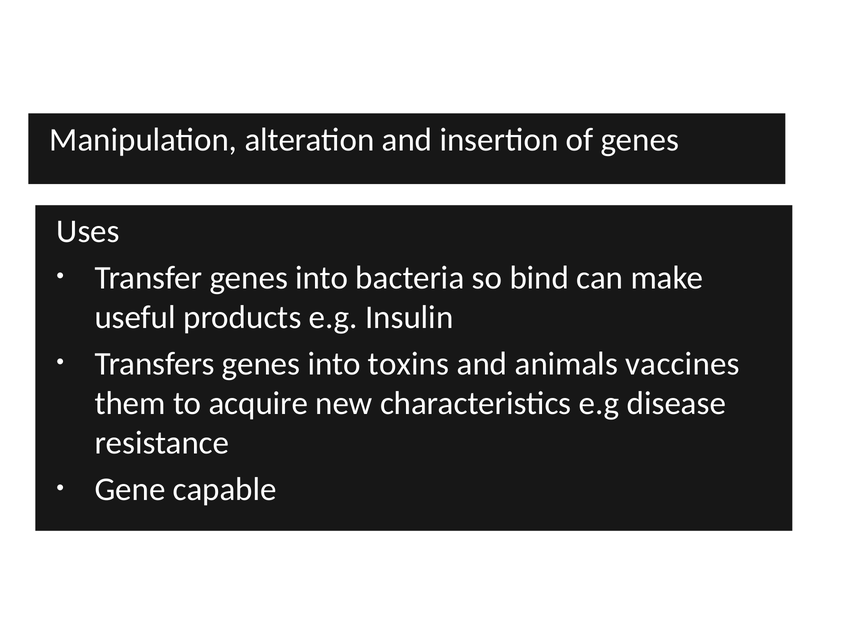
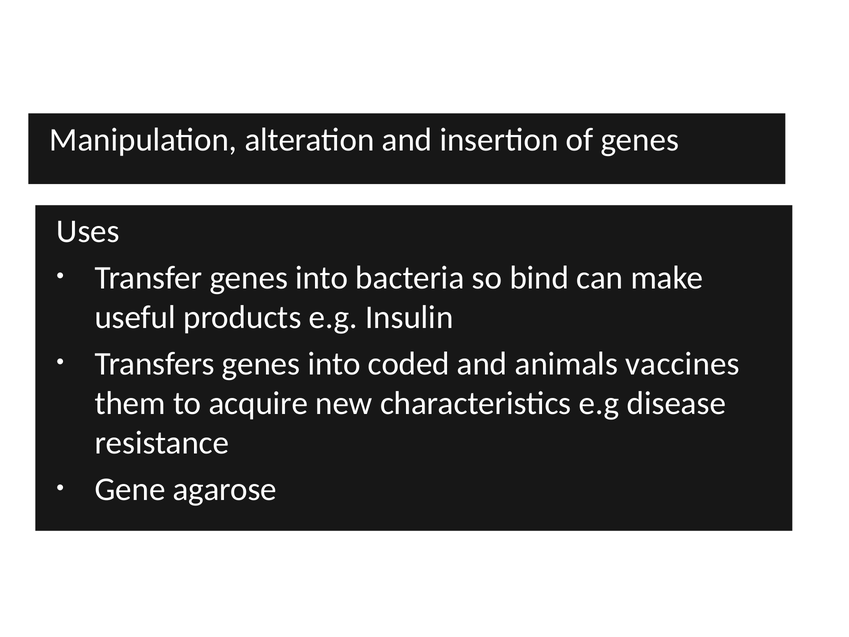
toxins: toxins -> coded (409, 364)
capable: capable -> agarose (225, 489)
